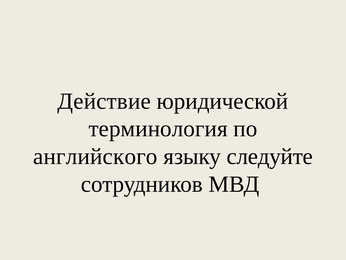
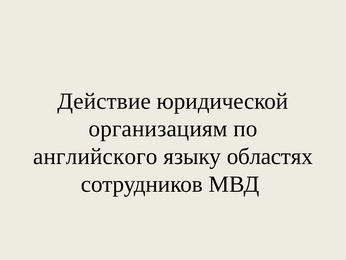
терминология: терминология -> организациям (158, 129)
следуйте: следуйте -> областях (270, 156)
